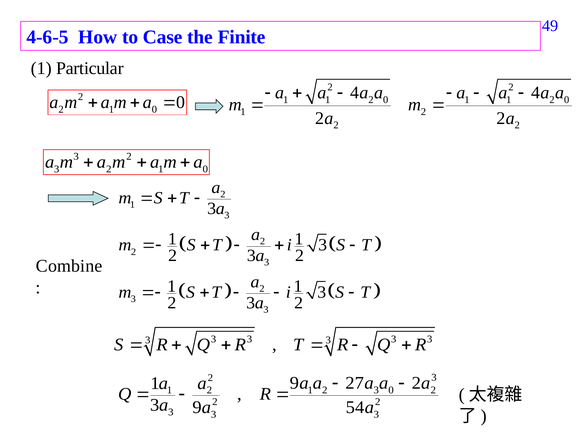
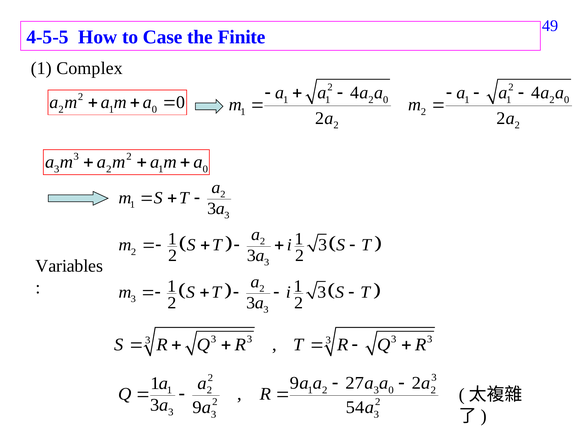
4-6-5: 4-6-5 -> 4-5-5 (48, 37)
Particular: Particular -> Complex (90, 68)
Combine: Combine -> Variables (69, 266)
